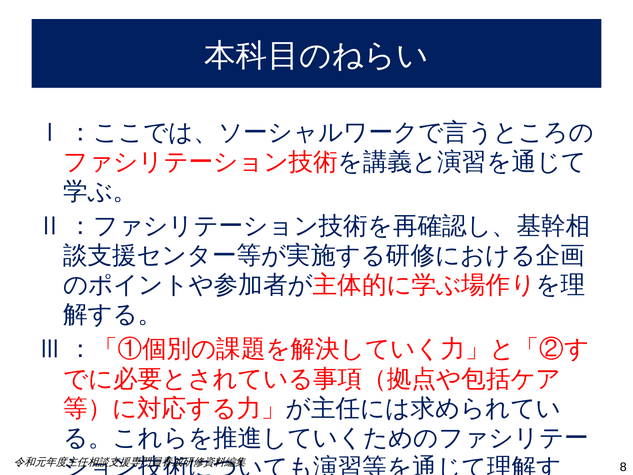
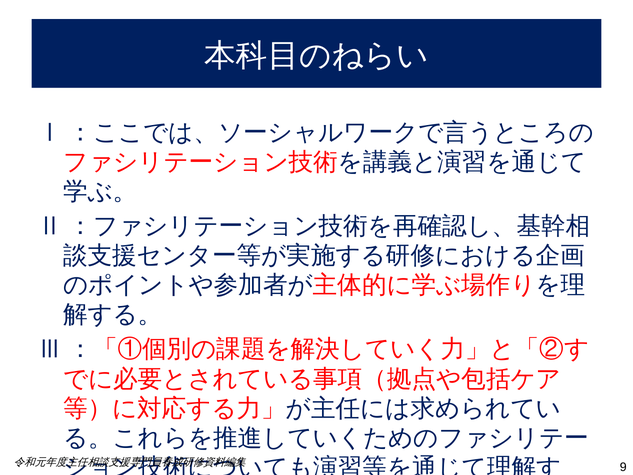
8: 8 -> 9 (623, 467)
